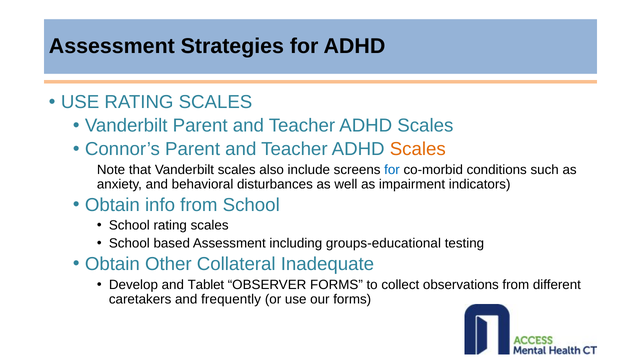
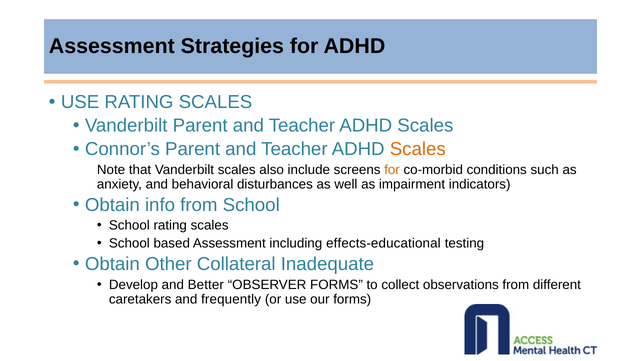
for colour: blue -> orange (392, 170)
groups-educational: groups-educational -> effects-educational (383, 243)
Tablet: Tablet -> Better (206, 284)
